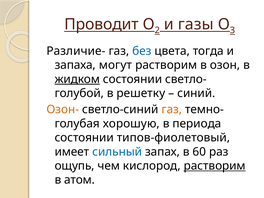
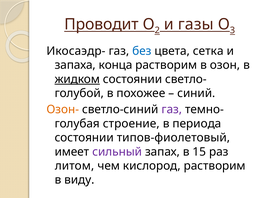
Различие-: Различие- -> Икосаэдр- (76, 51)
тогда: тогда -> сетка (208, 51)
могут: могут -> конца (116, 65)
решетку: решетку -> похожее (141, 93)
газ colour: orange -> purple (172, 110)
хорошую: хорошую -> строение (131, 124)
сильный colour: blue -> purple (117, 152)
60: 60 -> 15 (199, 152)
ощупь: ощупь -> литом (74, 166)
растворим underline: present -> none (215, 166)
атом: атом -> виду (79, 180)
